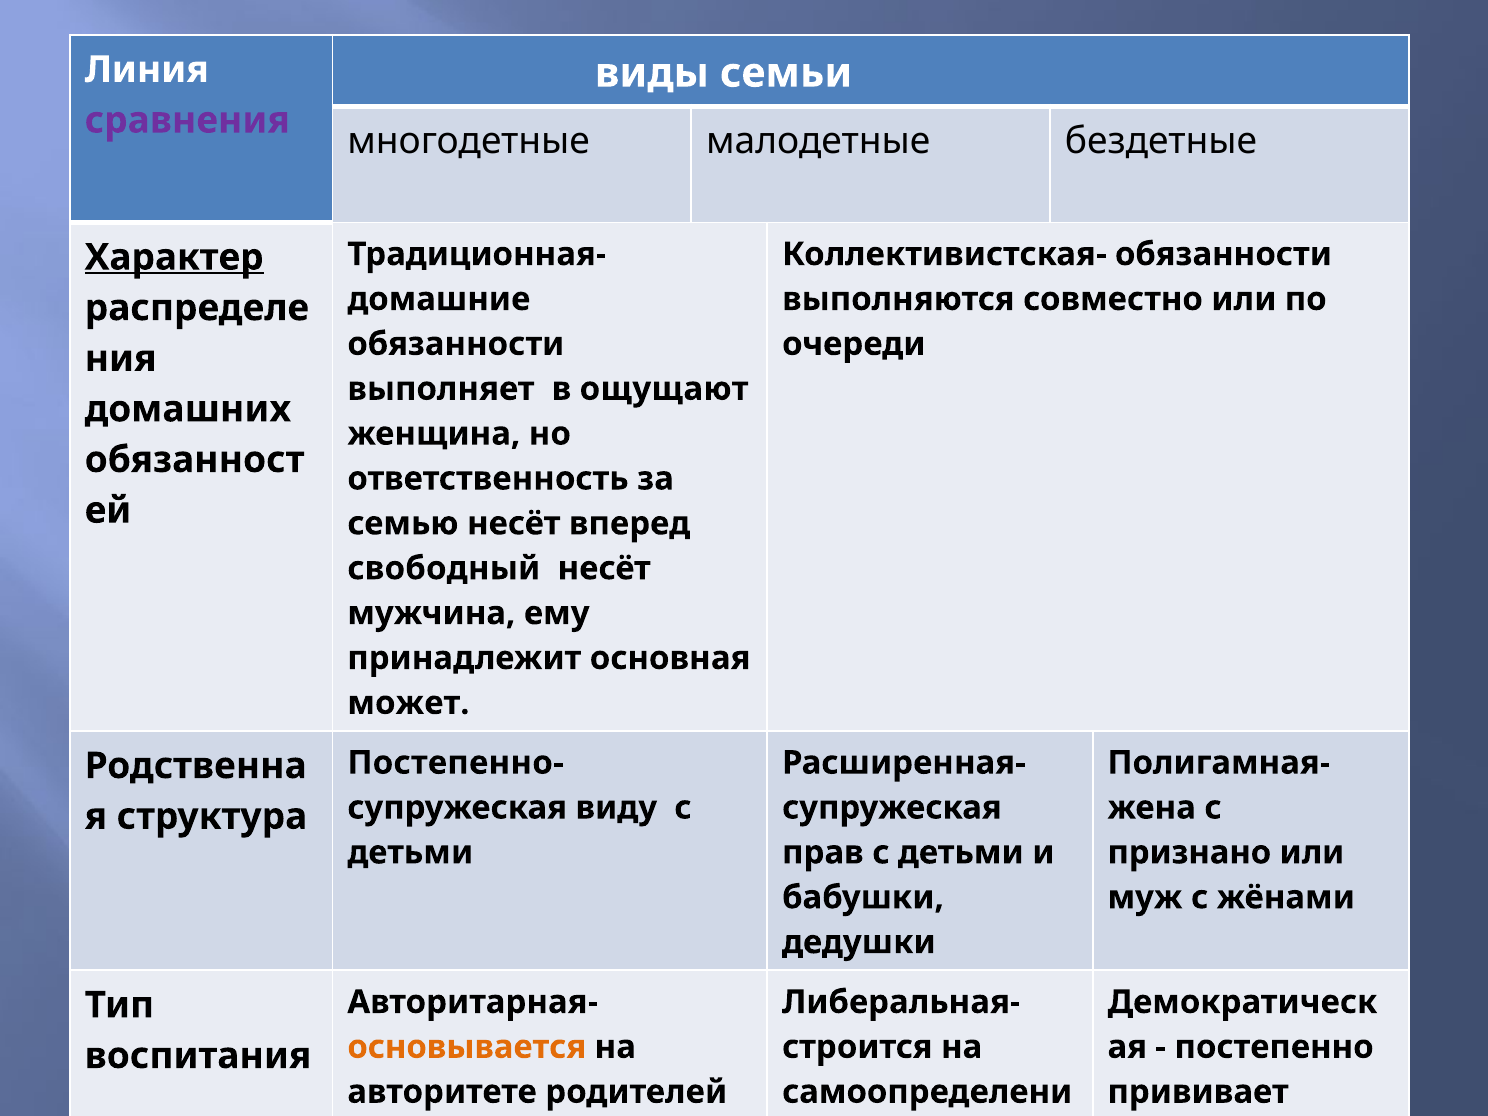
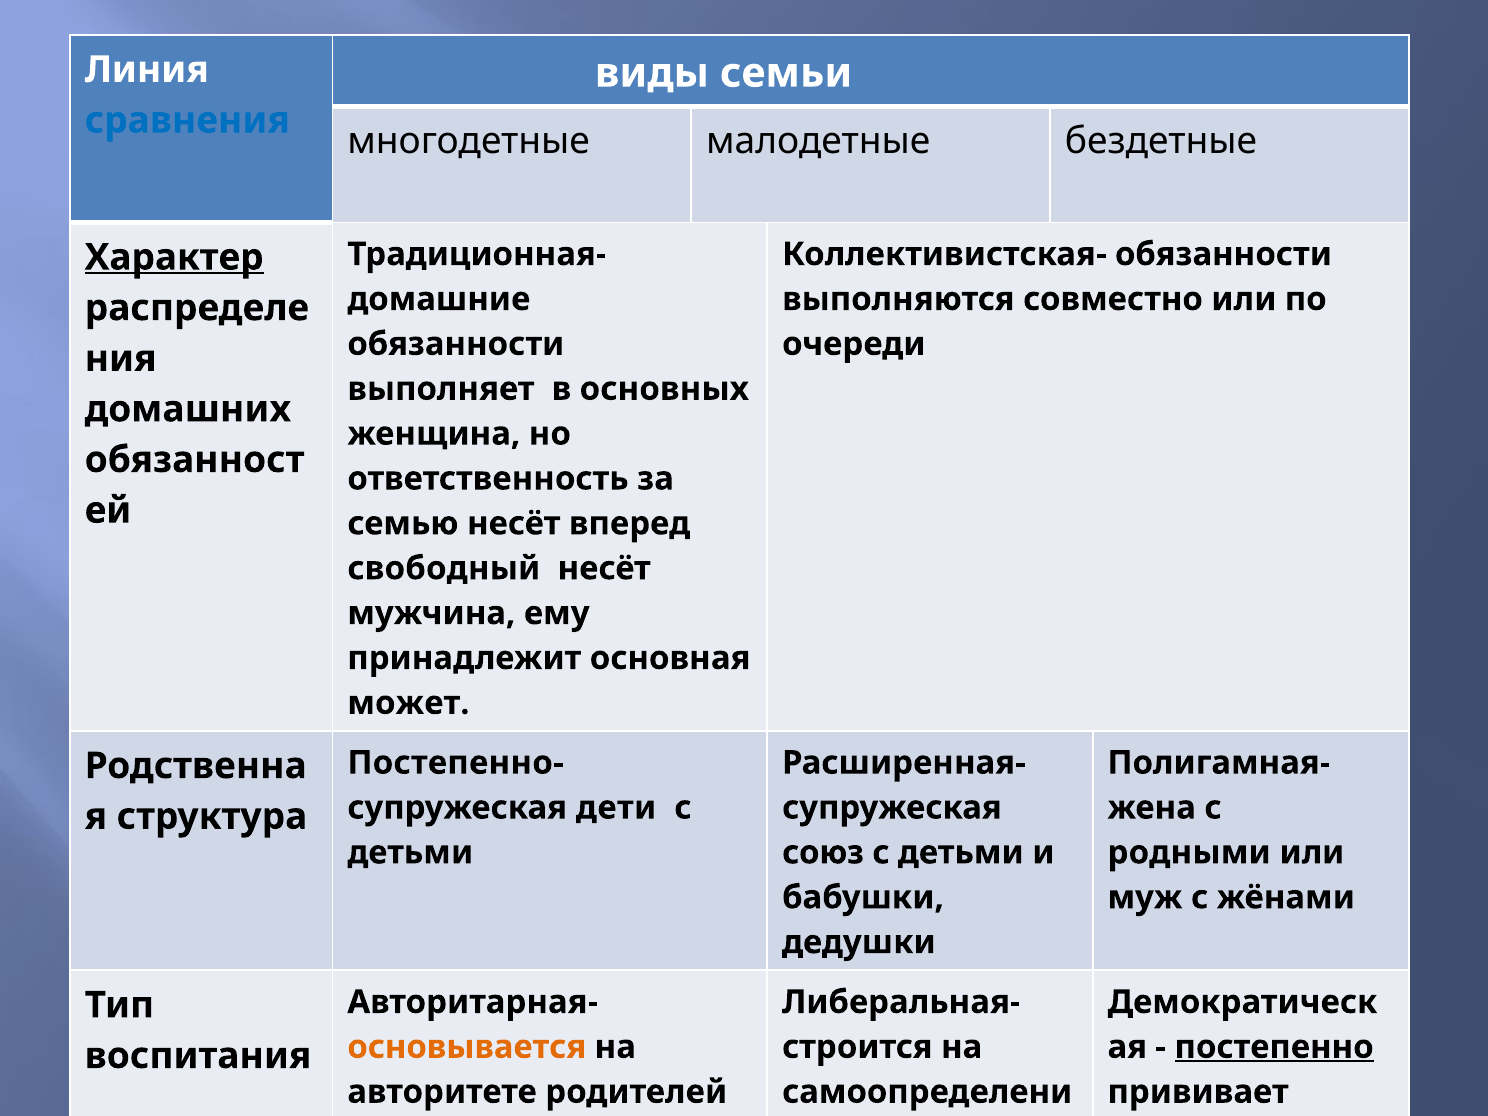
сравнения colour: purple -> blue (187, 120)
ощущают: ощущают -> основных (664, 389)
виду: виду -> дети (616, 808)
прав: прав -> союз (823, 853)
признано: признано -> родными (1189, 853)
постепенно underline: none -> present (1274, 1047)
